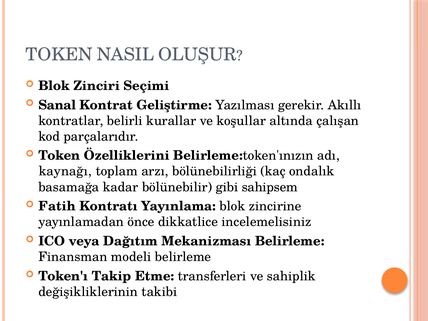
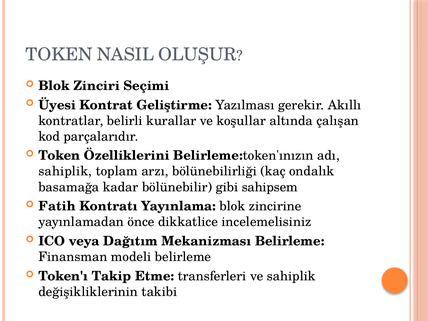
Sanal: Sanal -> Üyesi (57, 105)
kaynağı: kaynağı -> sahiplik (65, 171)
